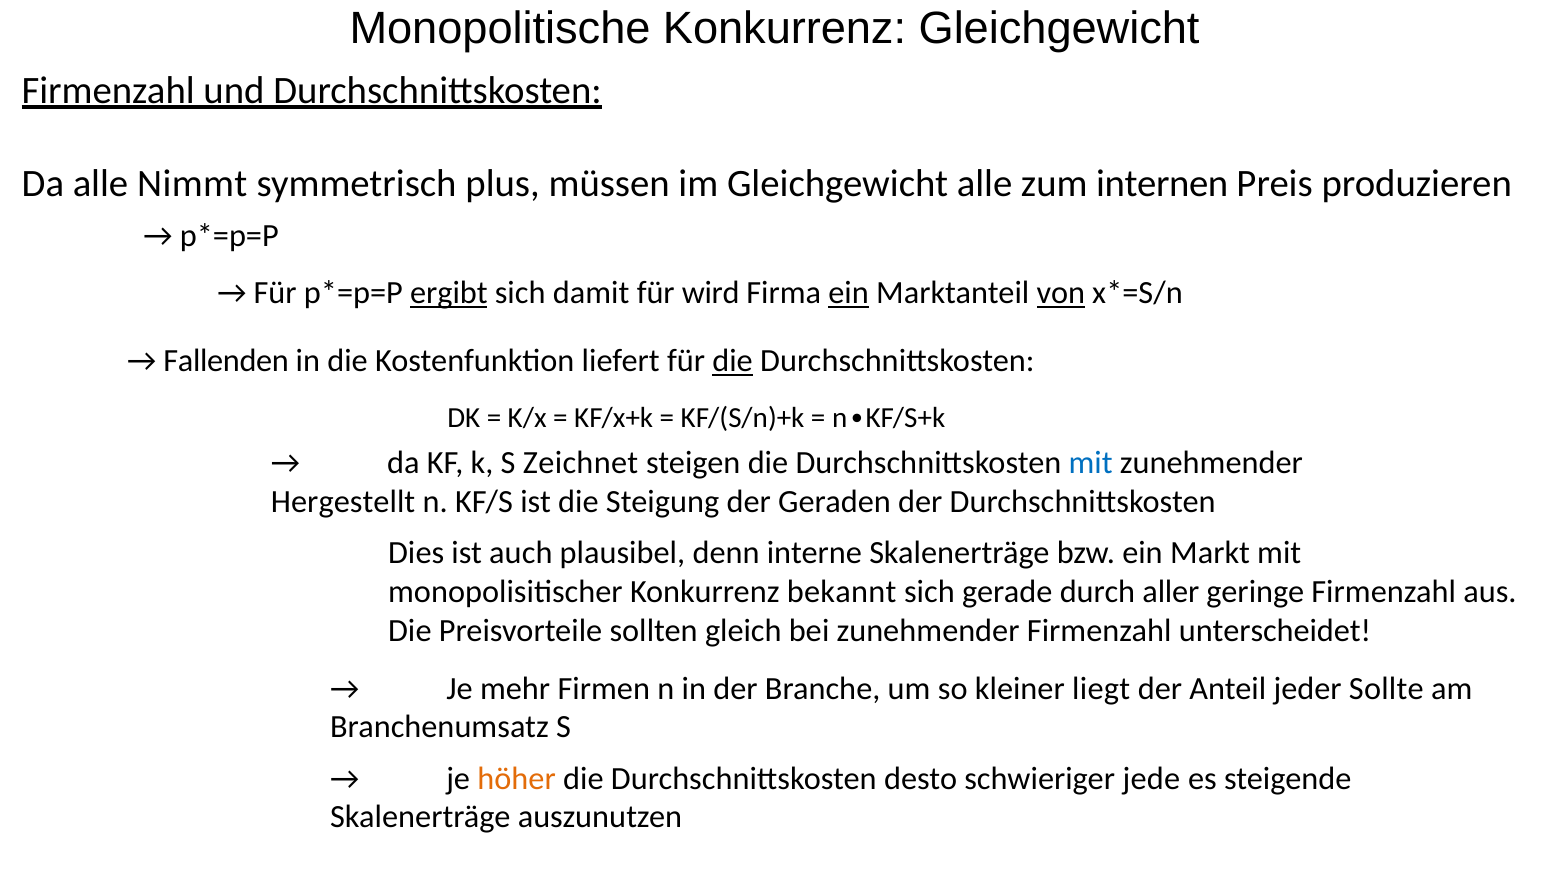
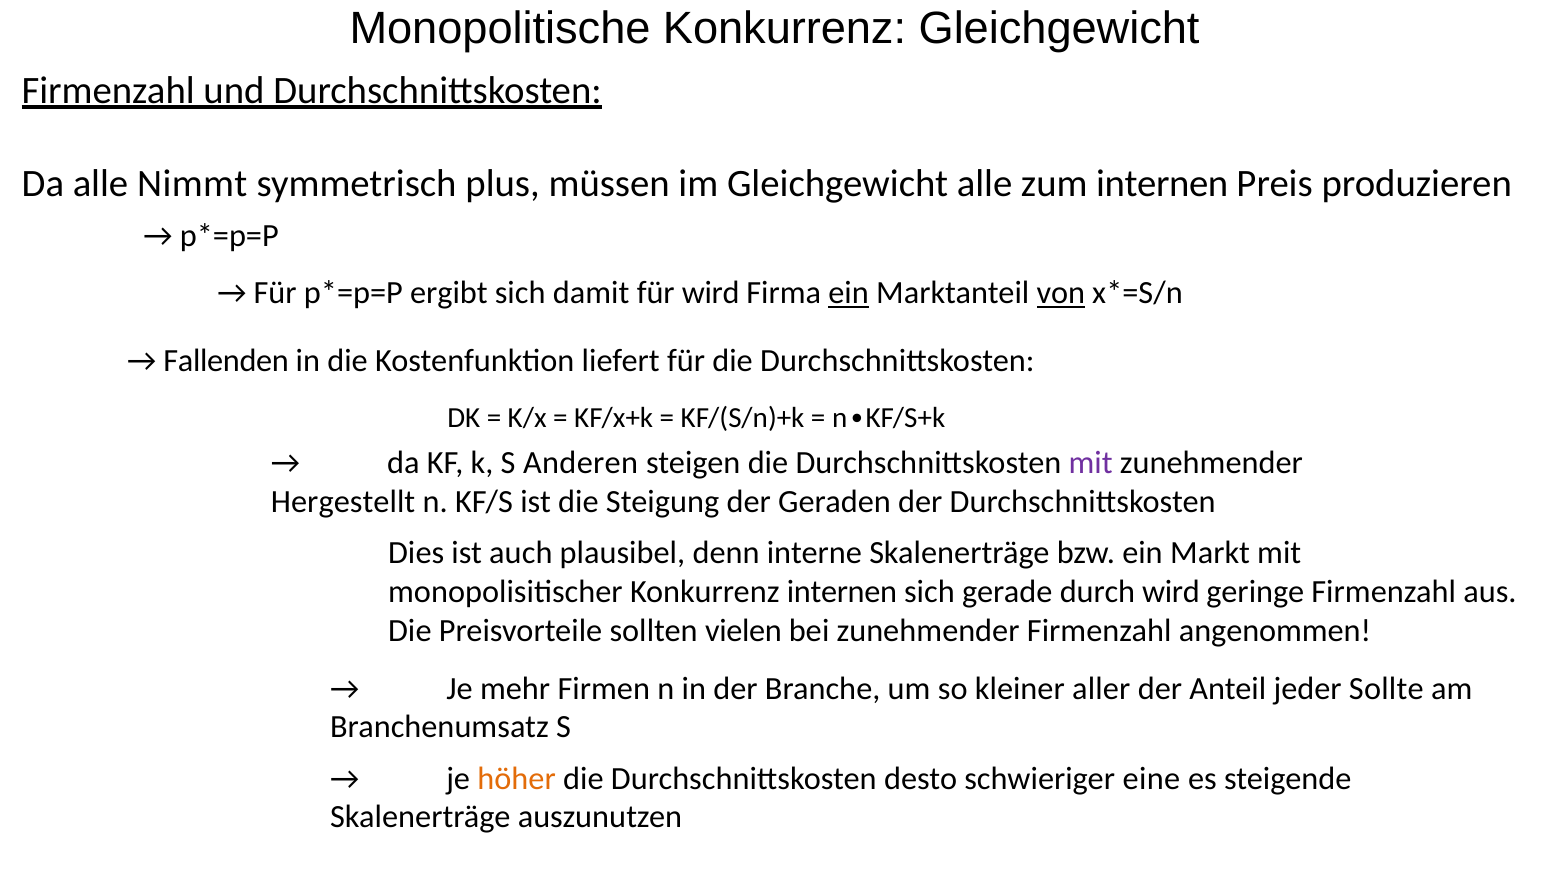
ergibt underline: present -> none (449, 293)
die underline: present -> none (733, 361)
Zeichnet: Zeichnet -> Anderen (581, 463)
mit colour: blue -> purple (1091, 463)
Konkurrenz bekannt: bekannt -> internen (842, 592)
durch aller: aller -> wird (1171, 592)
gleich: gleich -> vielen (743, 630)
unterscheidet: unterscheidet -> angenommen (1275, 630)
liegt: liegt -> aller (1101, 688)
jede: jede -> eine (1151, 778)
